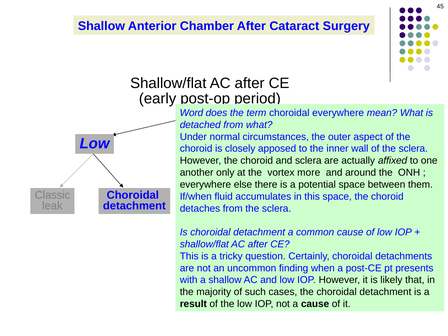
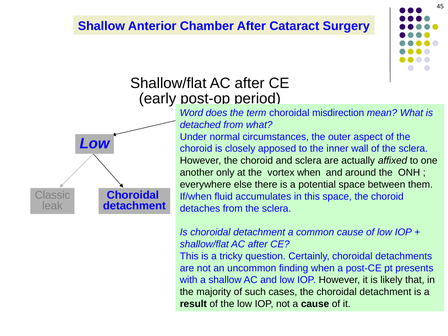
choroidal everywhere: everywhere -> misdirection (338, 113)
vortex more: more -> when (309, 173)
